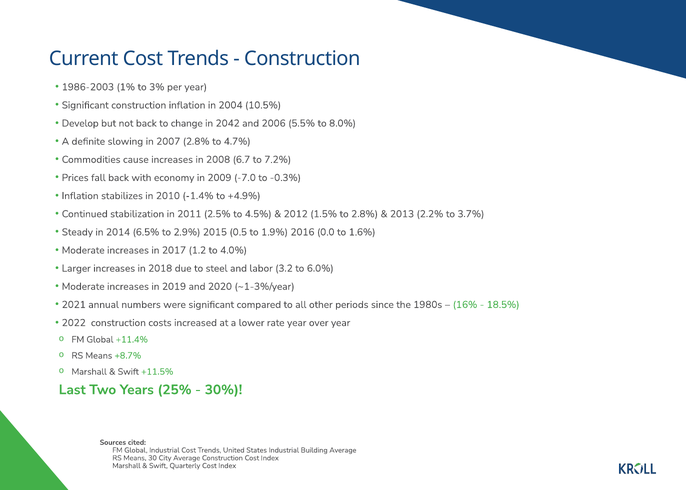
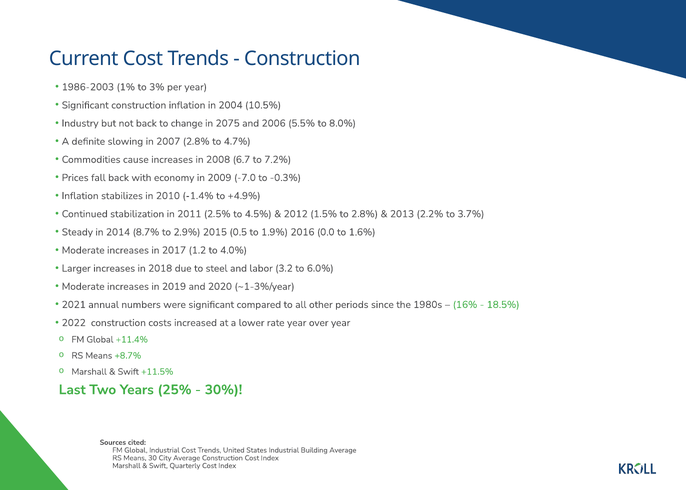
Develop: Develop -> Industry (80, 123)
2042: 2042 -> 2075 (228, 123)
6.5%: 6.5% -> 8.7% (146, 232)
